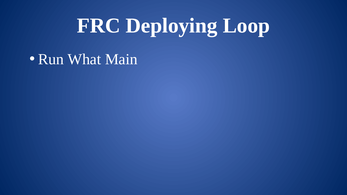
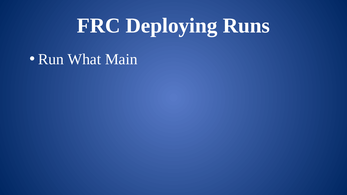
Loop: Loop -> Runs (246, 26)
